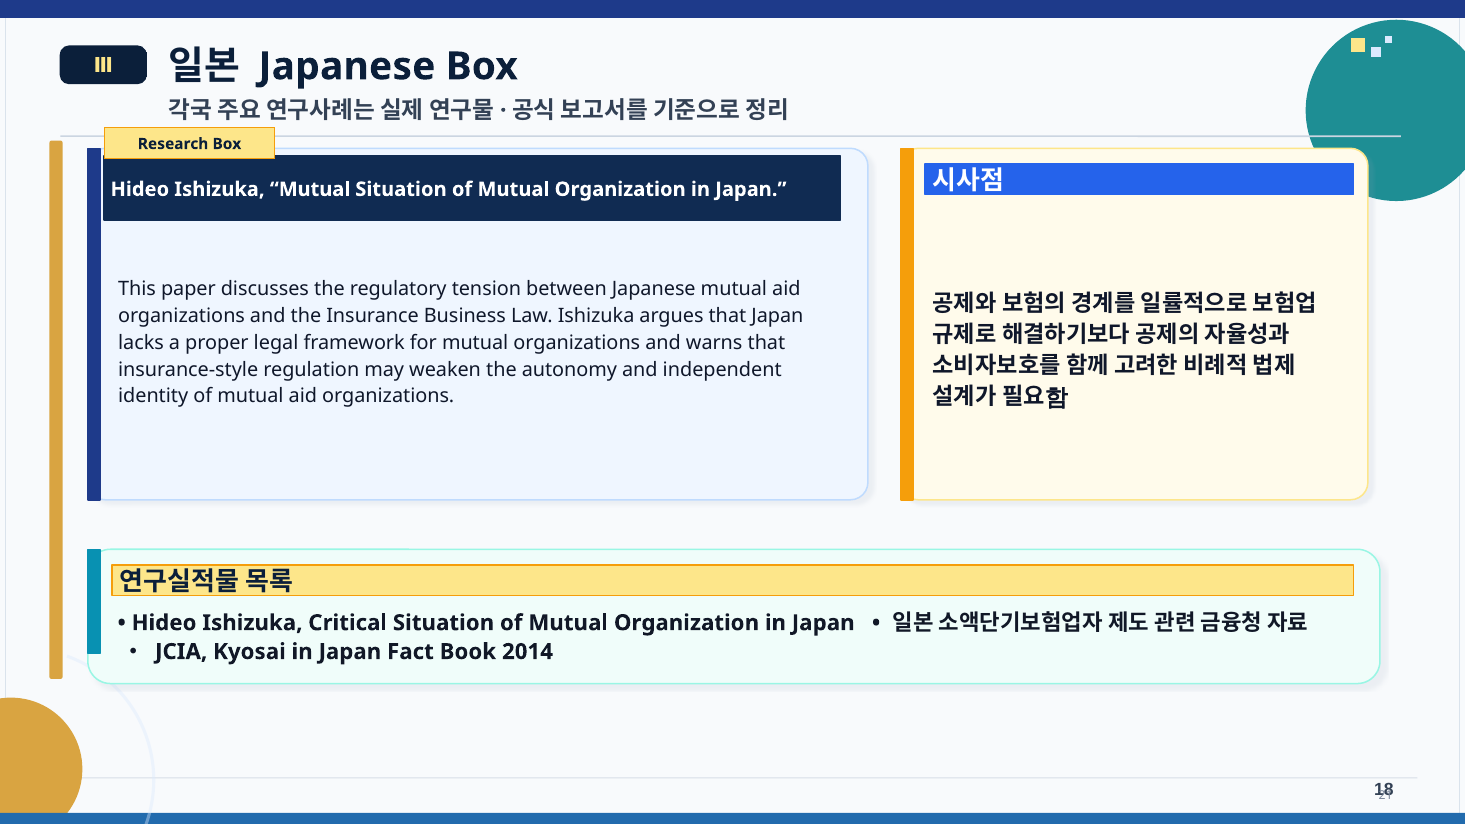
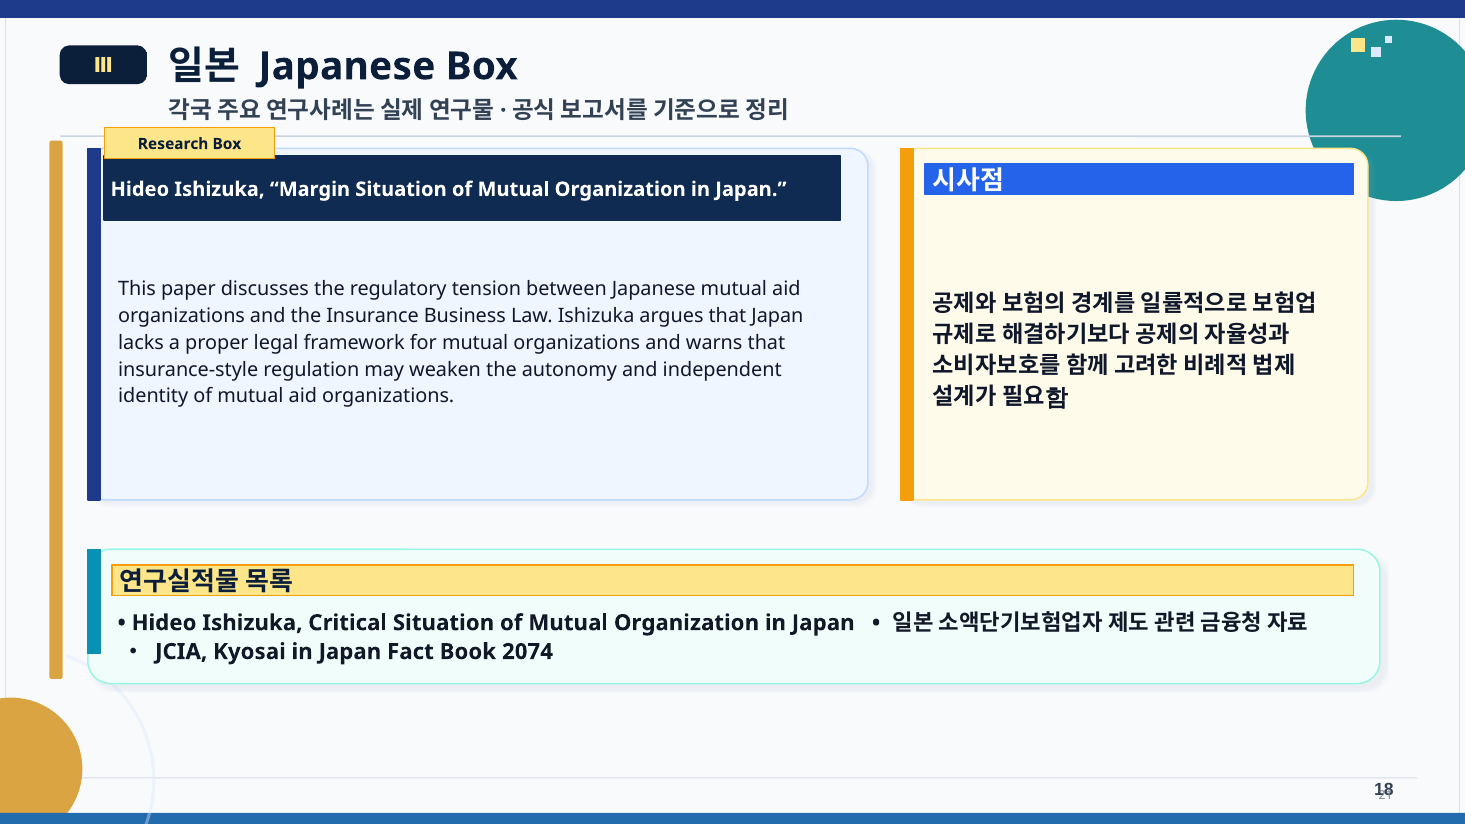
Ishizuka Mutual: Mutual -> Margin (310, 189)
2014: 2014 -> 2074 (527, 652)
